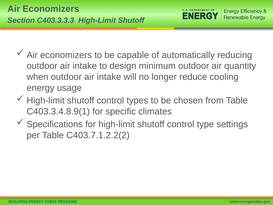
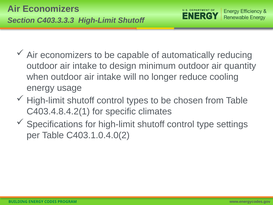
C403.3.4.8.9(1: C403.3.4.8.9(1 -> C403.4.8.4.2(1 (58, 111)
C403.7.1.2.2(2: C403.7.1.2.2(2 -> C403.1.0.4.0(2 (98, 135)
